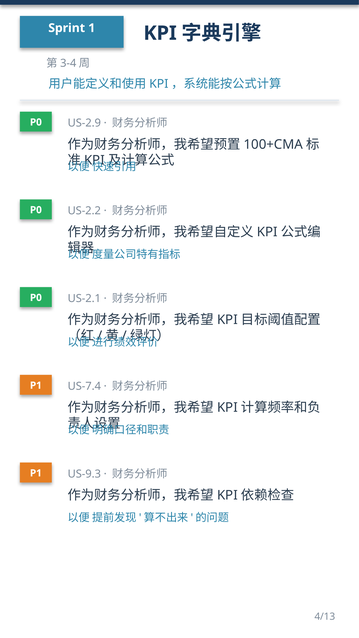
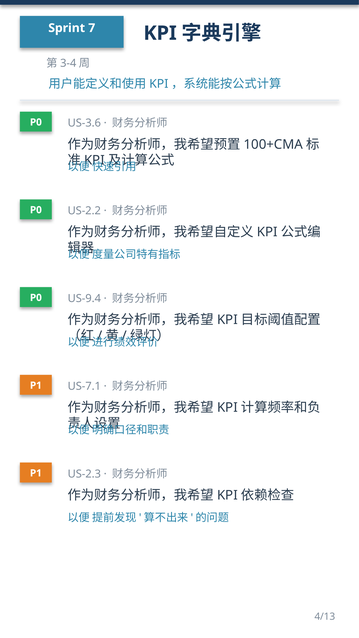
1: 1 -> 7 (92, 28)
US-2.9: US-2.9 -> US-3.6 (84, 123)
US-2.1: US-2.1 -> US-9.4 (84, 299)
US-7.4: US-7.4 -> US-7.1 (84, 386)
US-9.3: US-9.3 -> US-2.3 (84, 474)
